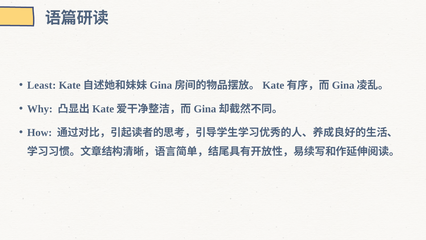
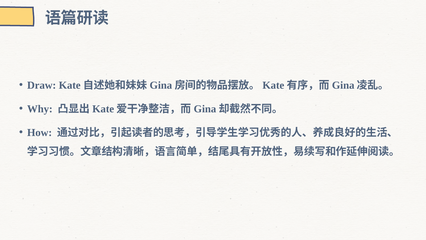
Least: Least -> Draw (42, 85)
